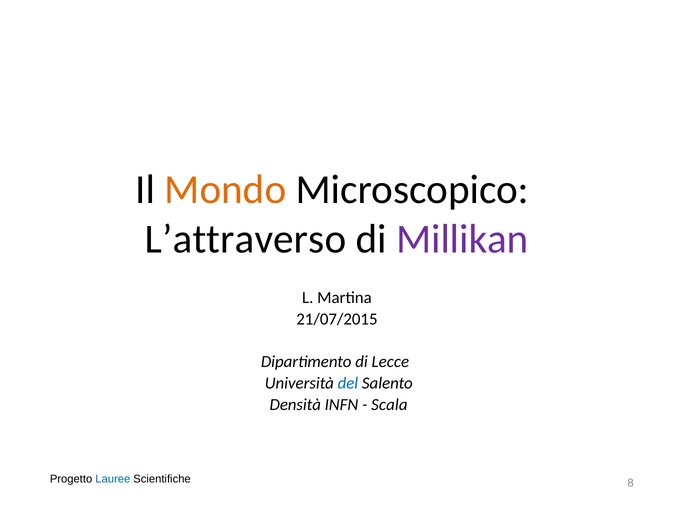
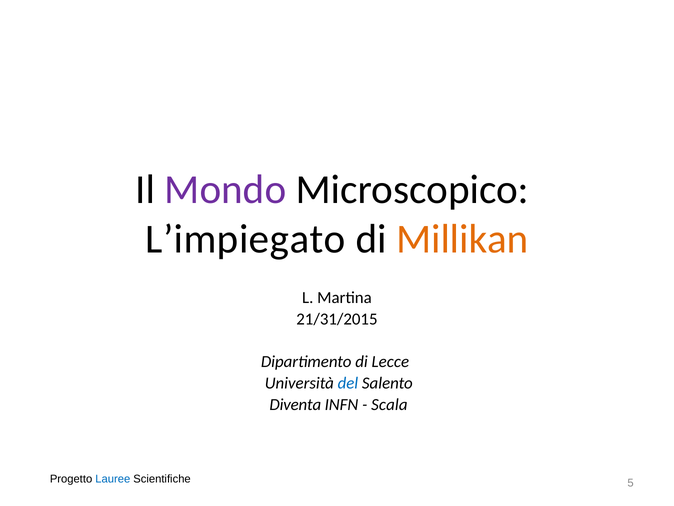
Mondo colour: orange -> purple (225, 189)
L’attraverso: L’attraverso -> L’impiegato (246, 239)
Millikan colour: purple -> orange (462, 239)
21/07/2015: 21/07/2015 -> 21/31/2015 (337, 319)
Densità: Densità -> Diventa (295, 404)
8: 8 -> 5 (630, 483)
